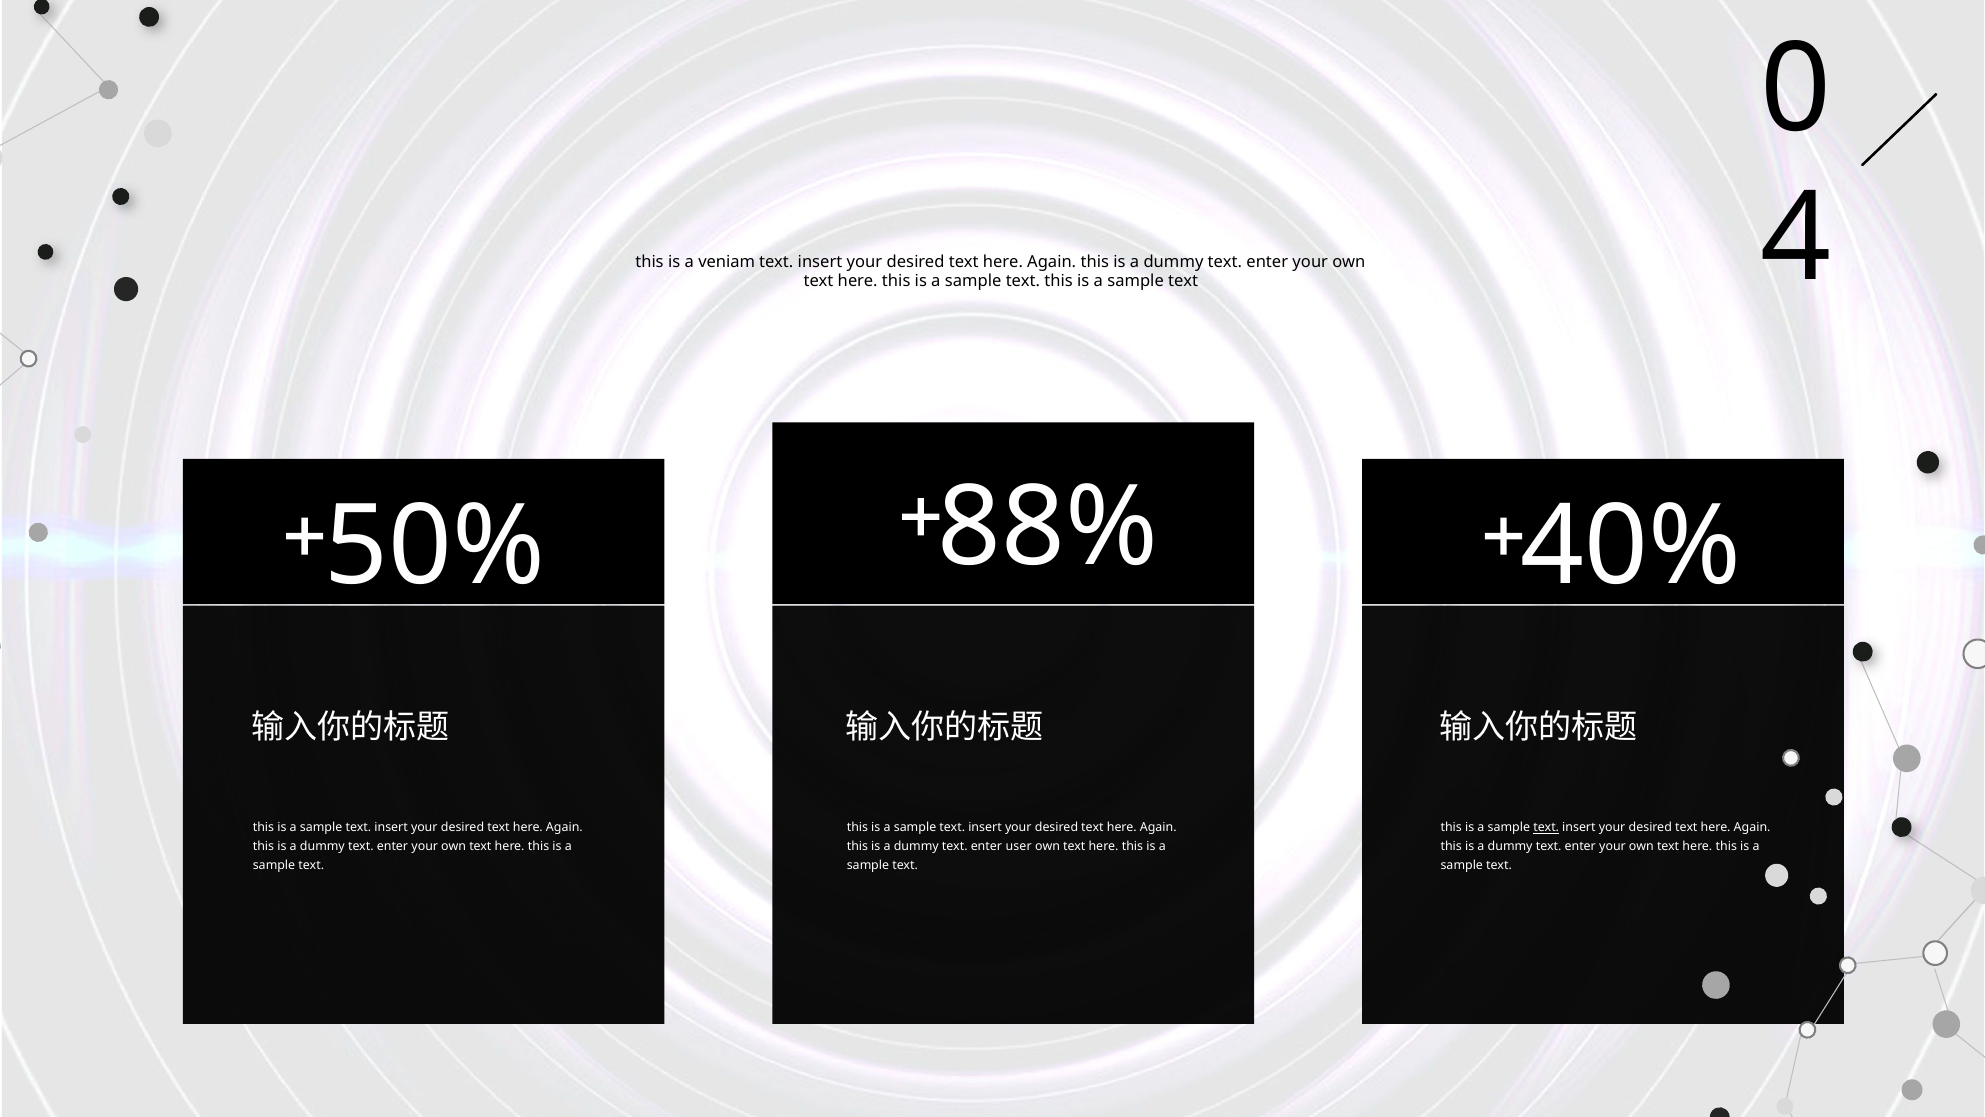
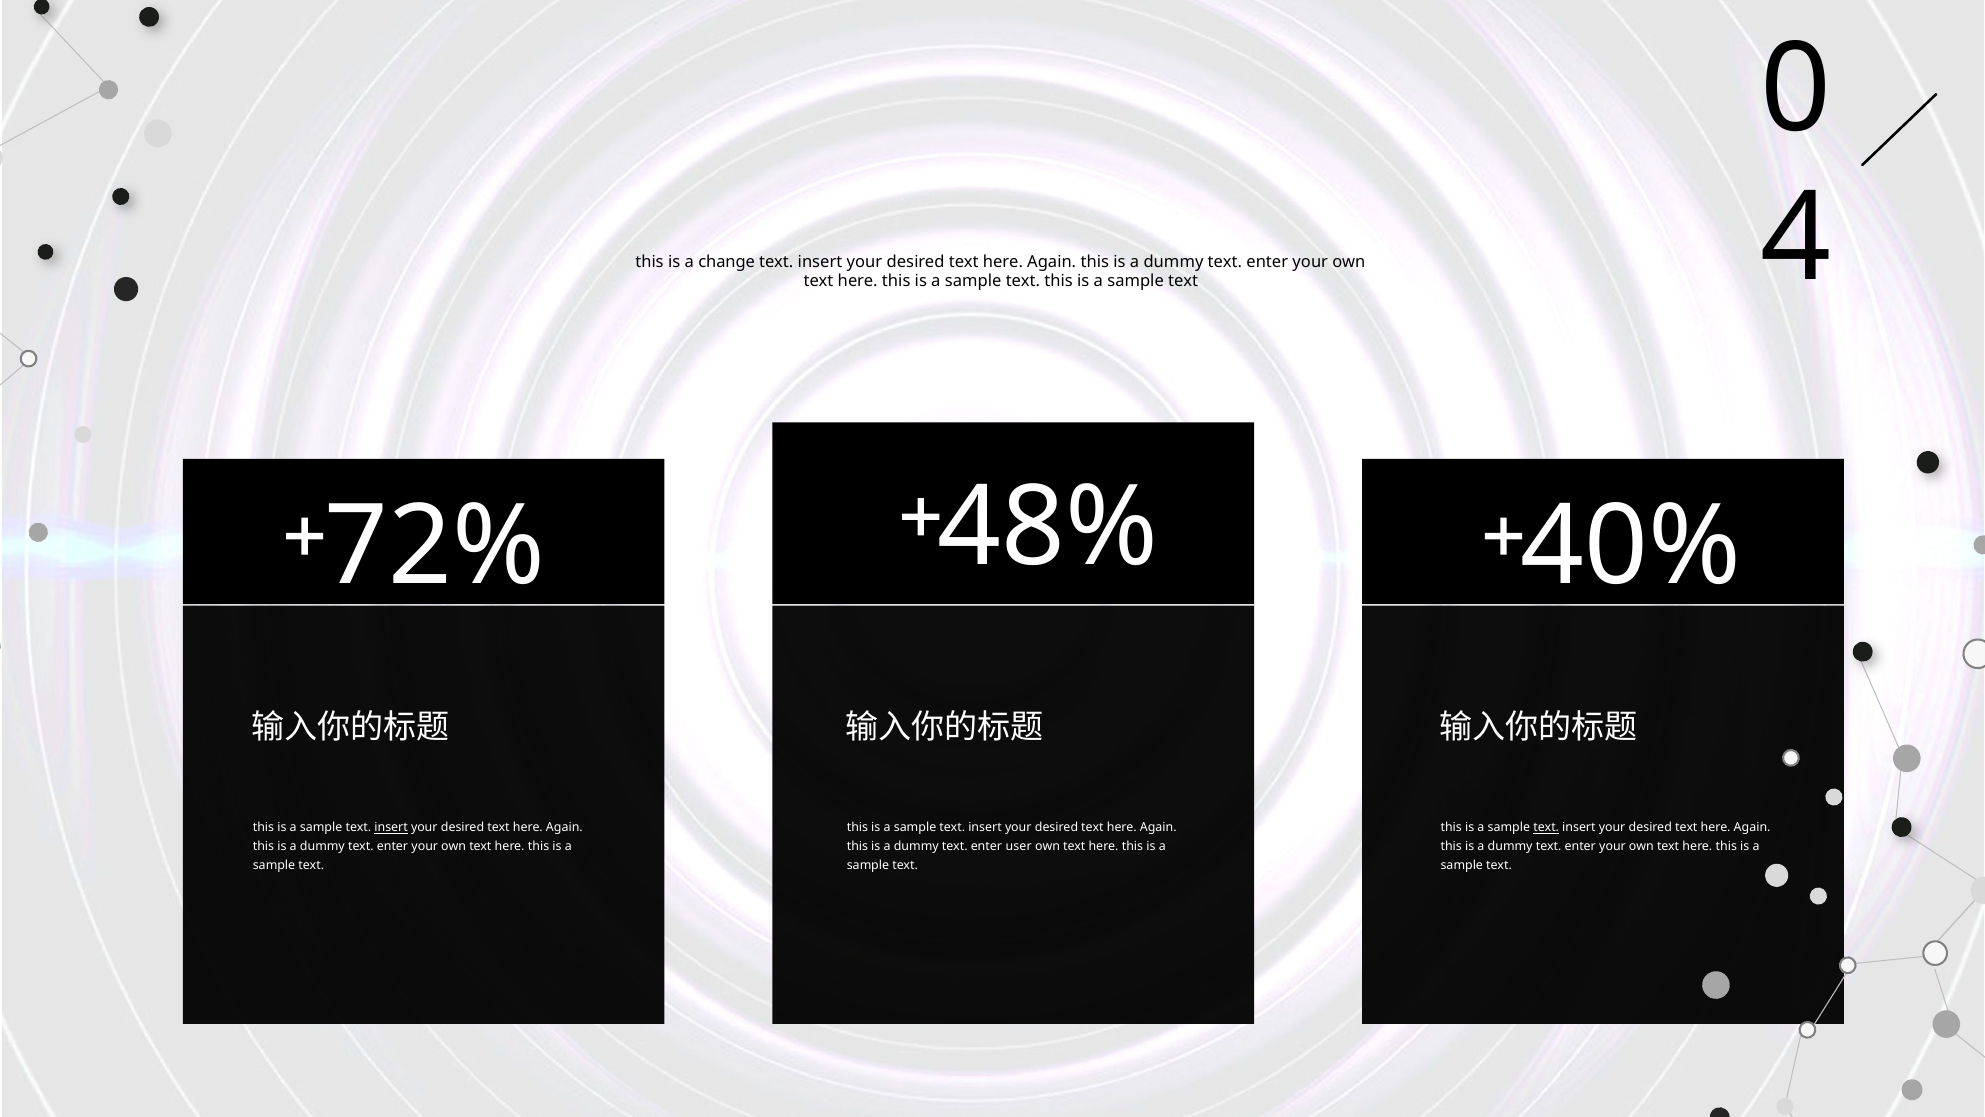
veniam: veniam -> change (727, 262)
88%: 88% -> 48% (1048, 527)
50%: 50% -> 72% (435, 547)
insert underline: none -> present (391, 827)
